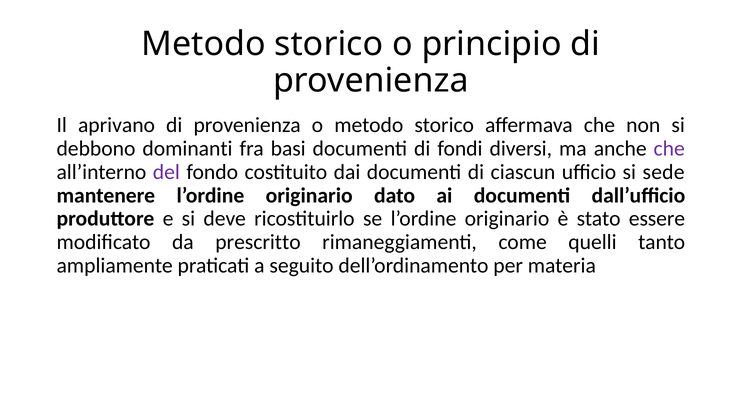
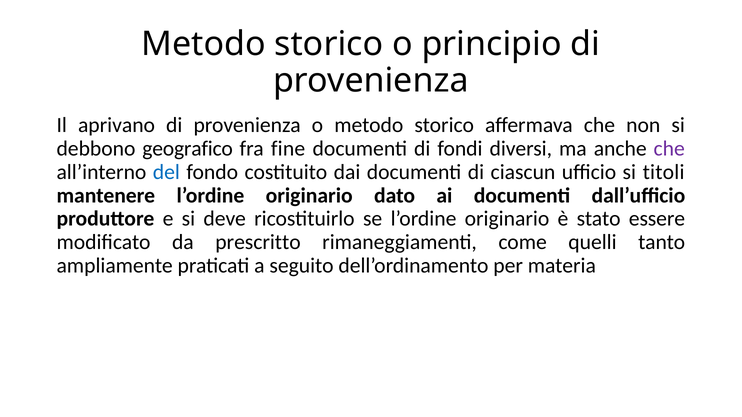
dominanti: dominanti -> geografico (188, 149)
basi: basi -> fine (288, 149)
del colour: purple -> blue (166, 172)
sede: sede -> titoli (664, 172)
